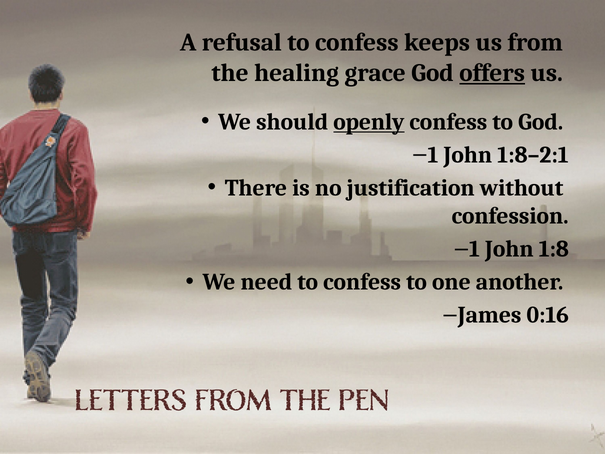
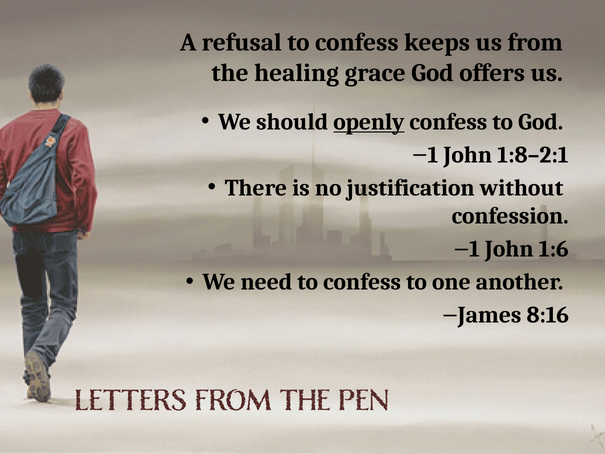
offers underline: present -> none (492, 73)
1:8: 1:8 -> 1:6 (554, 249)
0:16: 0:16 -> 8:16 (548, 315)
